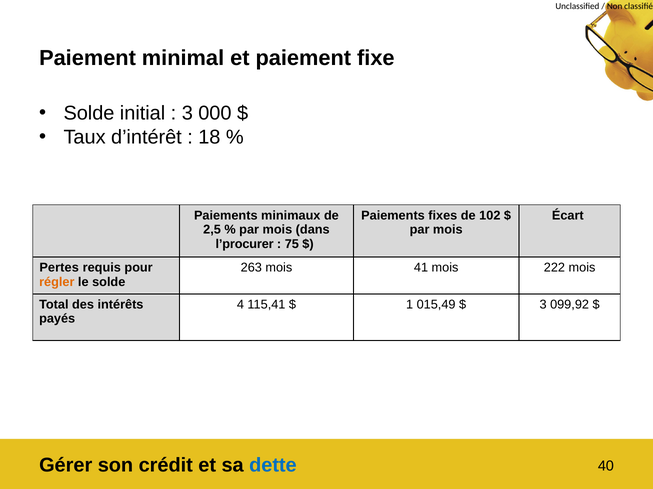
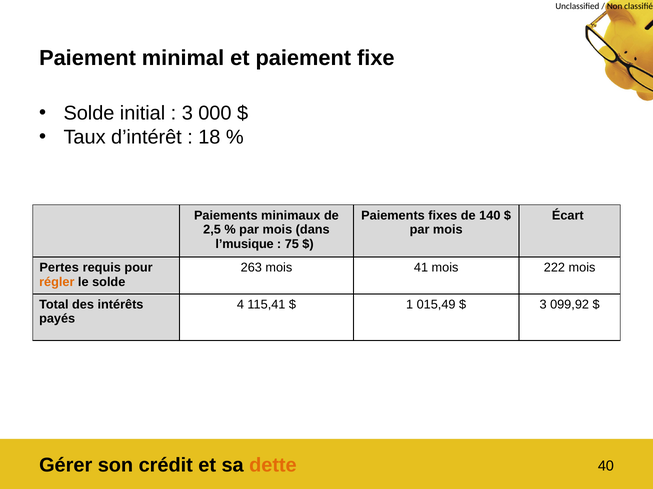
102: 102 -> 140 (490, 216)
l’procurer: l’procurer -> l’musique (245, 244)
dette colour: blue -> orange (273, 466)
